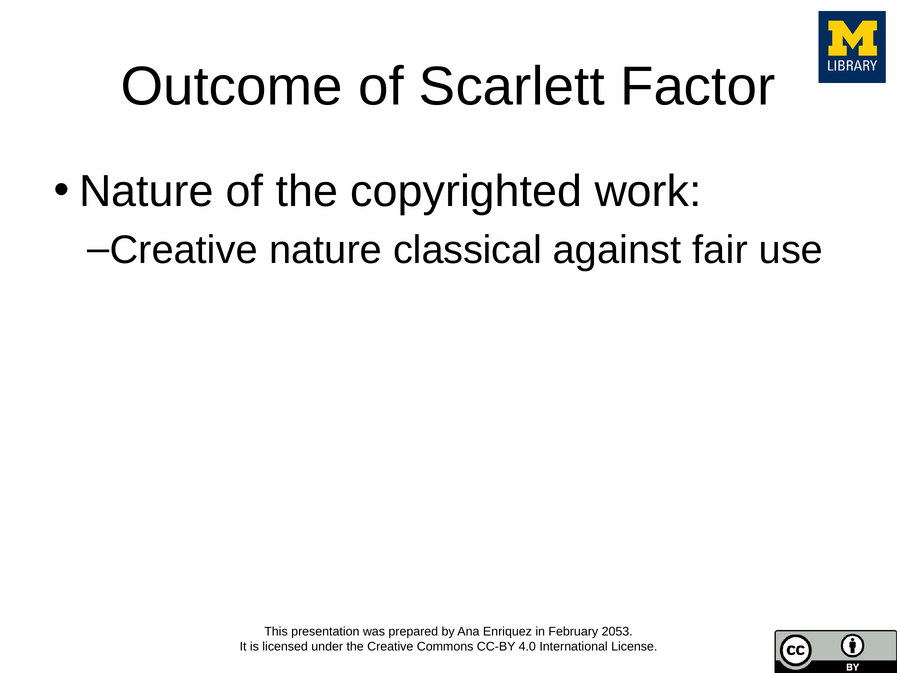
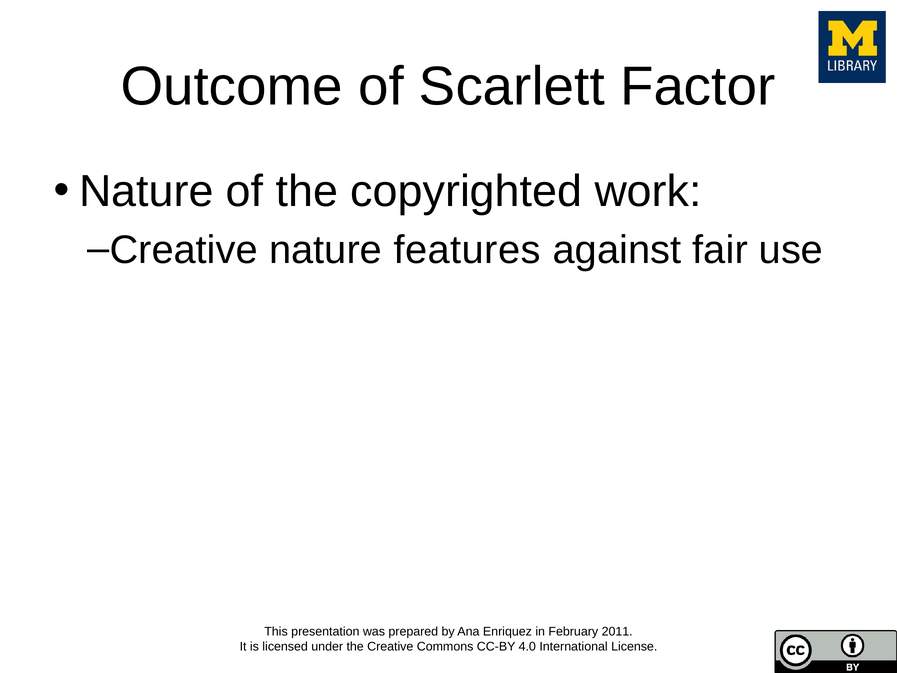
classical: classical -> features (467, 250)
2053: 2053 -> 2011 (617, 632)
